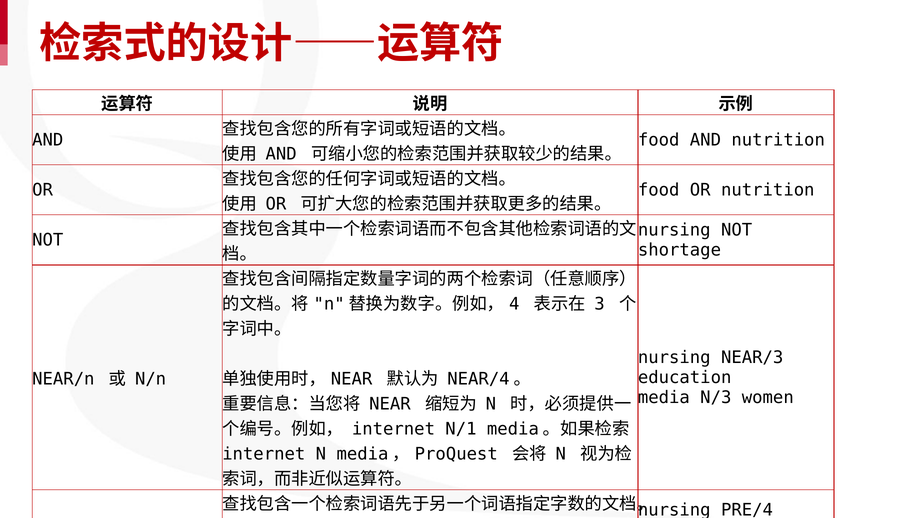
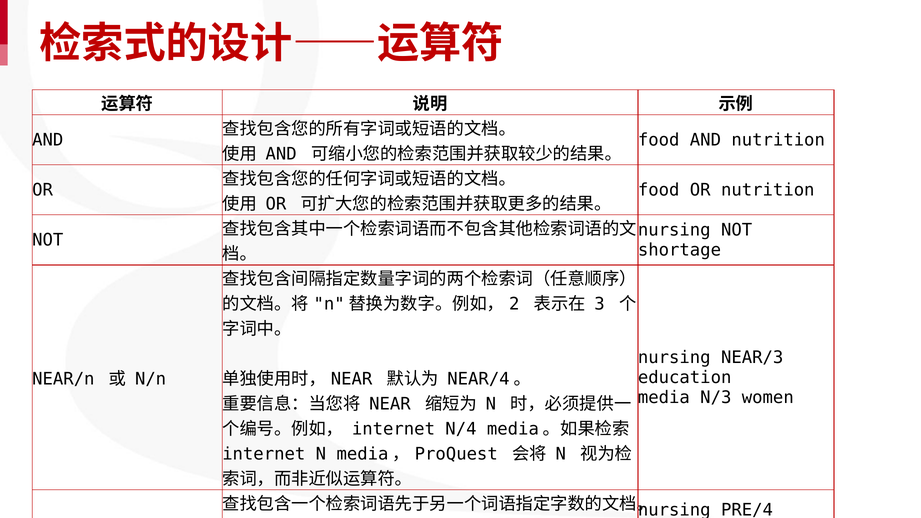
4: 4 -> 2 (514, 304)
N/1: N/1 -> N/4 (461, 429)
